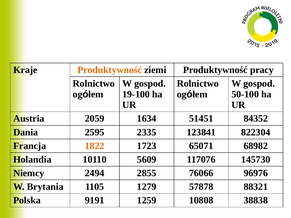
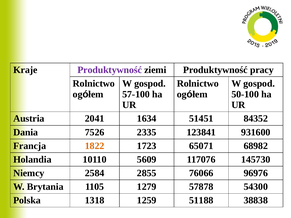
Produktywność colour: orange -> purple (110, 70)
19-100: 19-100 -> 57-100 (136, 94)
2059: 2059 -> 2041 (95, 119)
2595: 2595 -> 7526 (95, 132)
822304: 822304 -> 931600 (256, 132)
2494: 2494 -> 2584 (95, 173)
88321: 88321 -> 54300 (256, 187)
9191: 9191 -> 1318 (95, 201)
10808: 10808 -> 51188 (201, 201)
